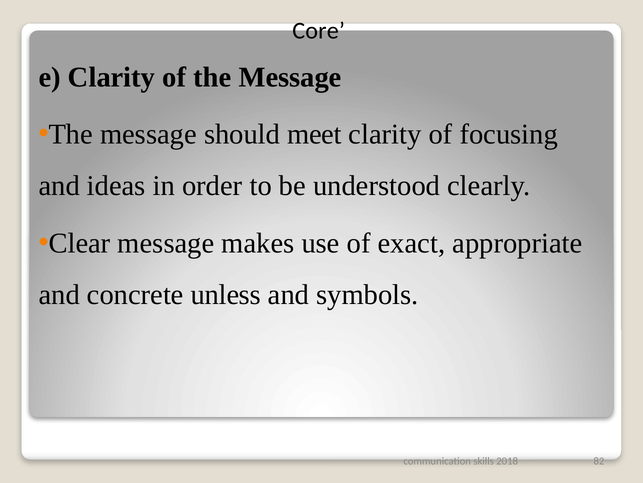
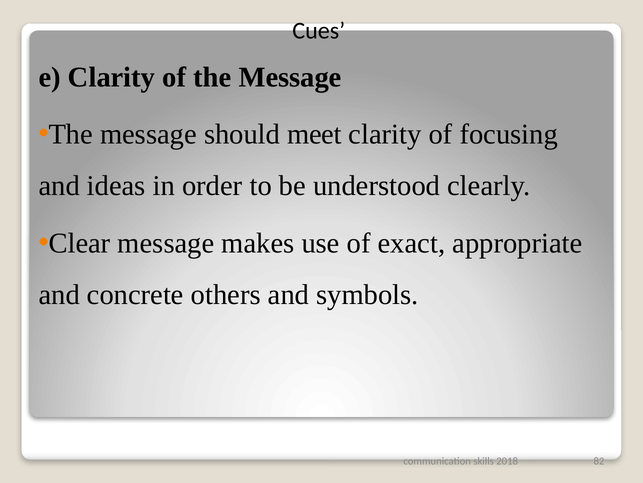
Core: Core -> Cues (319, 31)
unless: unless -> others (226, 294)
